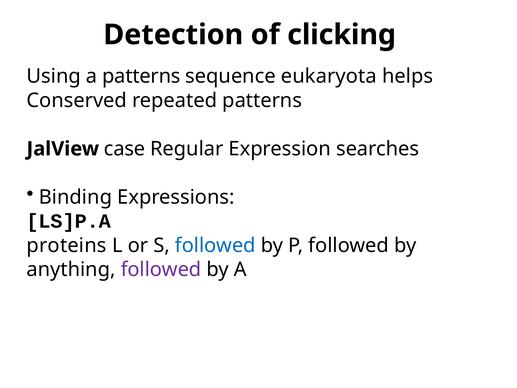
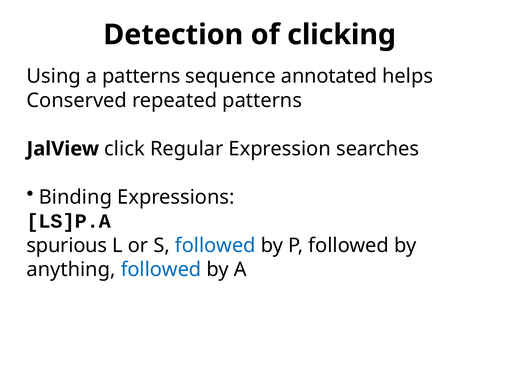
eukaryota: eukaryota -> annotated (329, 76)
case: case -> click (125, 149)
proteins: proteins -> spurious (67, 245)
followed colour: purple -> blue (161, 269)
